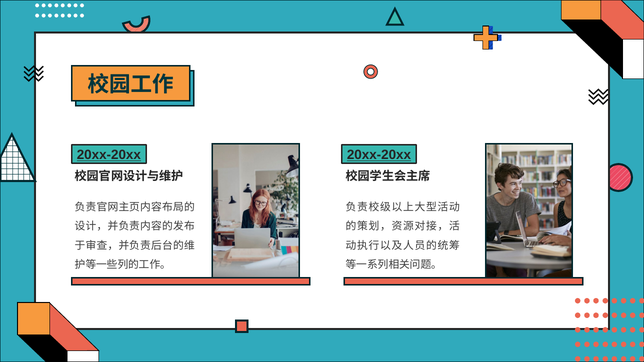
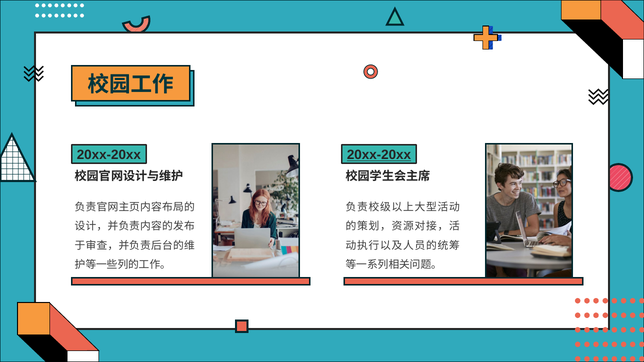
20xx-20xx underline: present -> none (109, 155)
